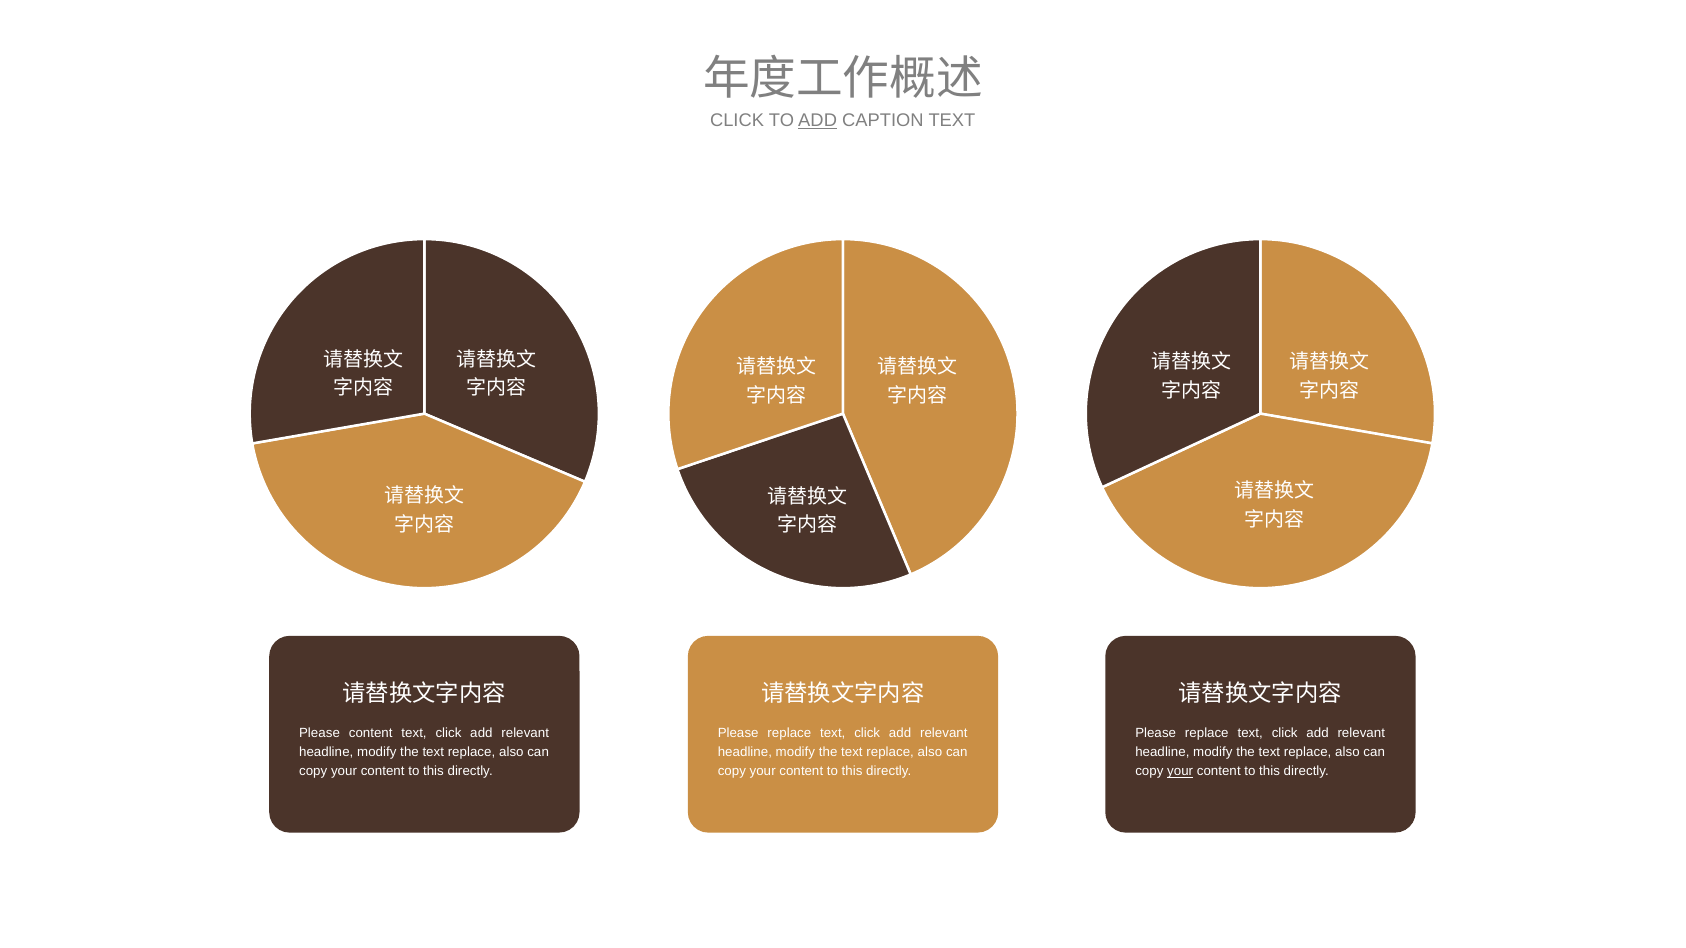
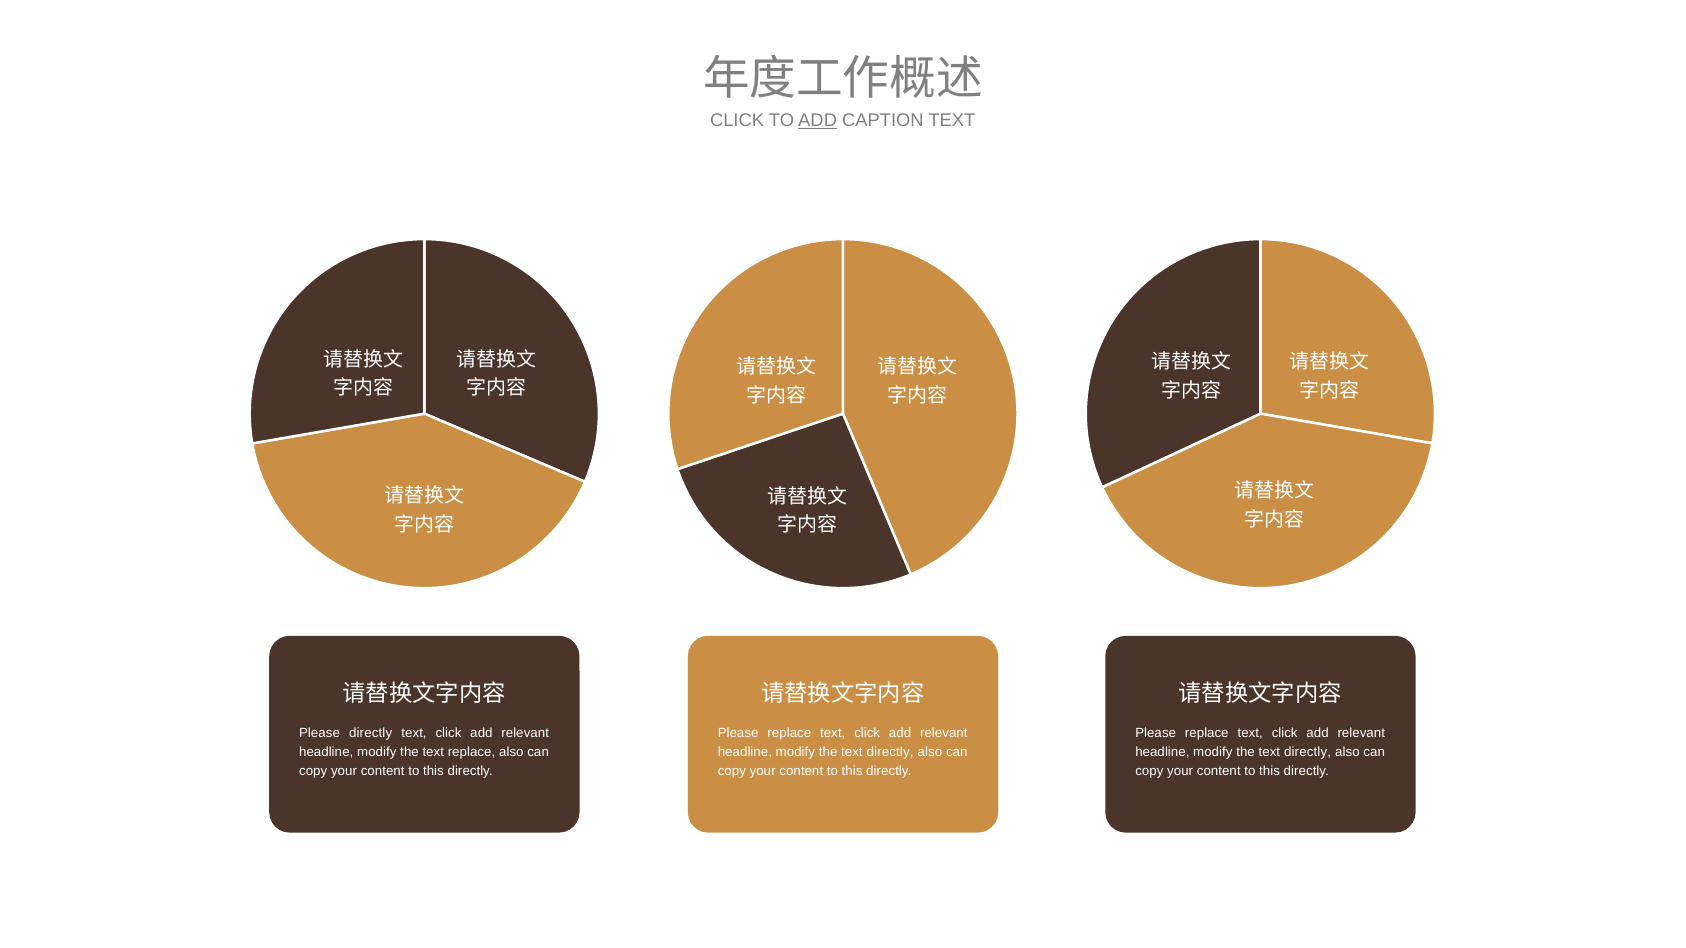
Please content: content -> directly (371, 733)
replace: replace -> directly (890, 752)
replace: replace -> directly (1308, 752)
your underline: present -> none (1180, 772)
